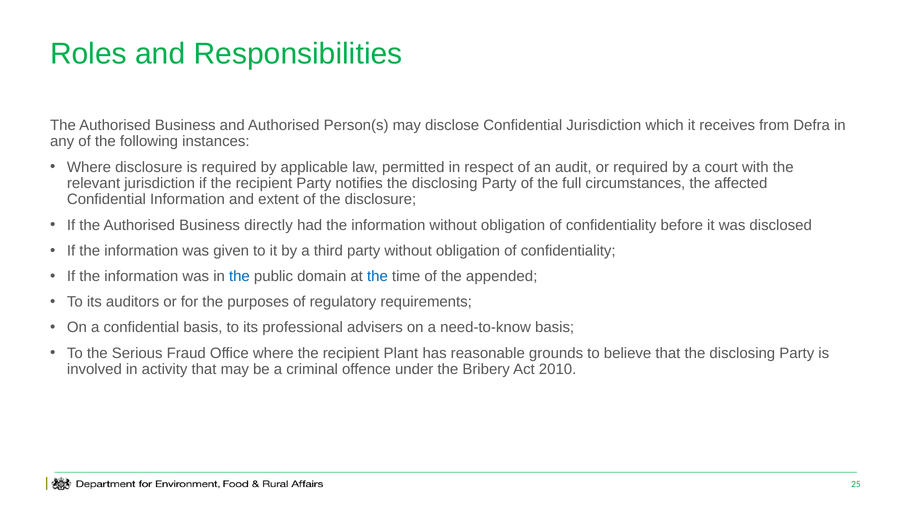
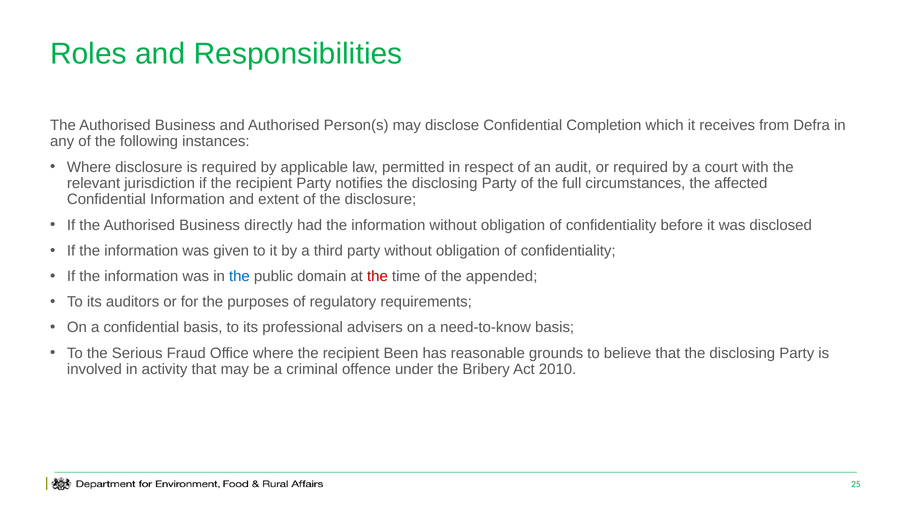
Confidential Jurisdiction: Jurisdiction -> Completion (604, 125)
the colour: blue -> red (377, 276)
Plant: Plant -> Been (401, 353)
